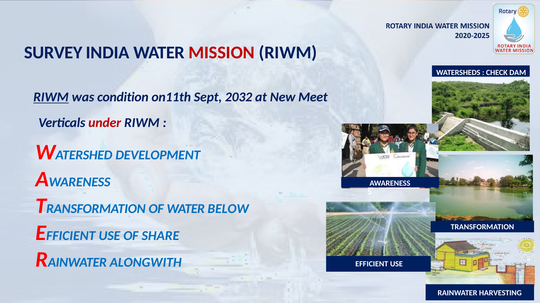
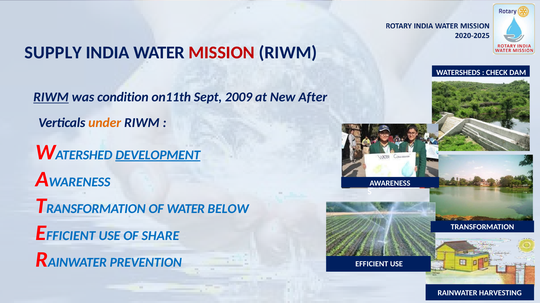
SURVEY: SURVEY -> SUPPLY (53, 53)
2032: 2032 -> 2009 (239, 97)
Meet: Meet -> After (313, 97)
under colour: red -> orange (105, 123)
DEVELOPMENT underline: none -> present (158, 155)
ALONGWITH: ALONGWITH -> PREVENTION (146, 263)
